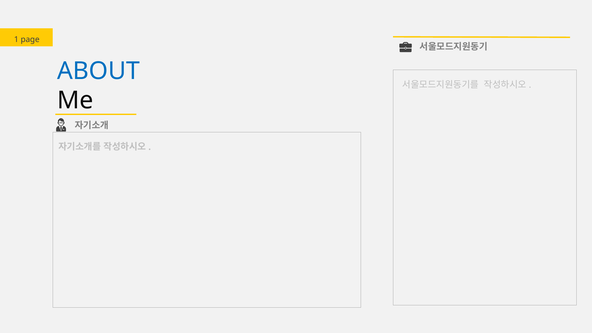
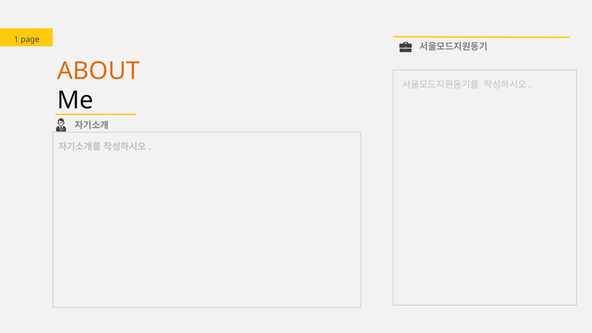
ABOUT colour: blue -> orange (98, 71)
